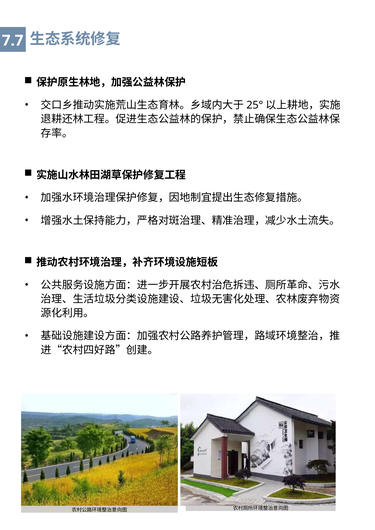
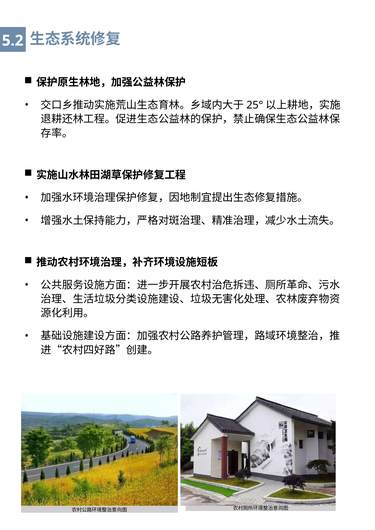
7.7: 7.7 -> 5.2 (13, 41)
